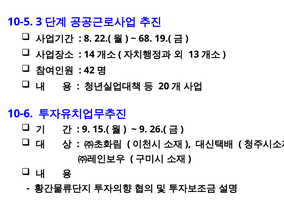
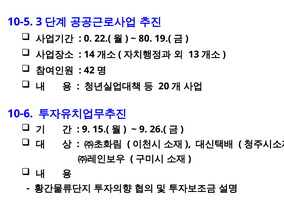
8: 8 -> 0 (88, 39)
68: 68 -> 80 (145, 39)
